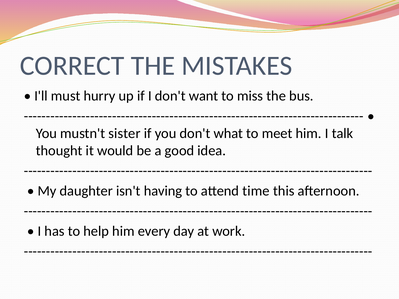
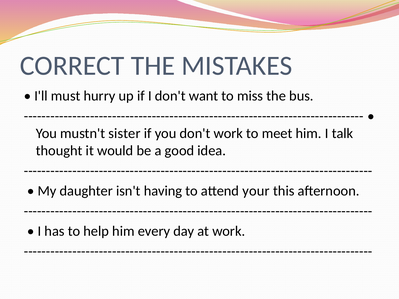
don't what: what -> work (228, 133)
time: time -> your (256, 191)
